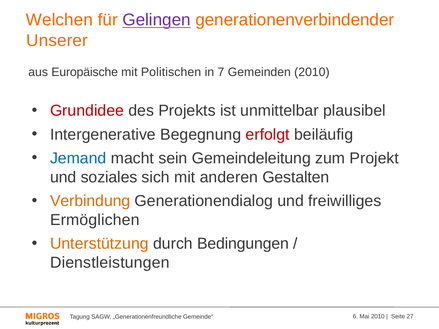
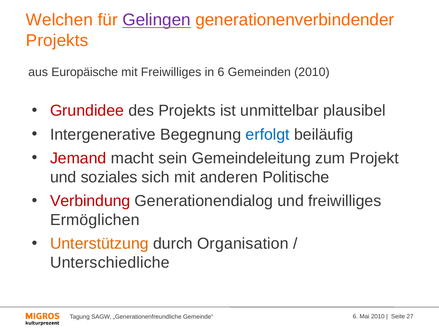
Unserer: Unserer -> Projekts (57, 41)
mit Politischen: Politischen -> Freiwilliges (171, 72)
in 7: 7 -> 6 (221, 72)
erfolgt colour: red -> blue (268, 135)
Jemand colour: blue -> red (78, 158)
Gestalten: Gestalten -> Politische (296, 177)
Verbindung colour: orange -> red (90, 201)
Bedingungen: Bedingungen -> Organisation (243, 244)
Dienstleistungen: Dienstleistungen -> Unterschiedliche (110, 263)
